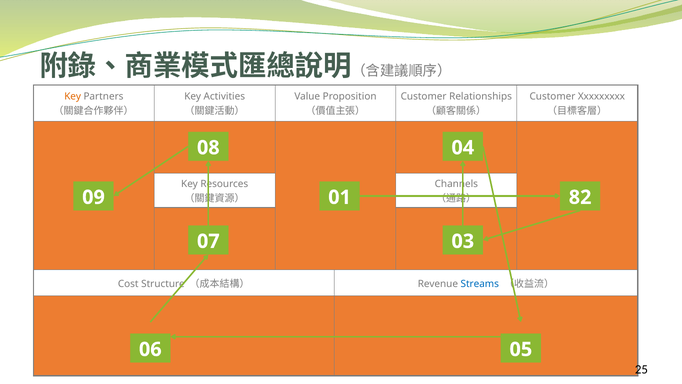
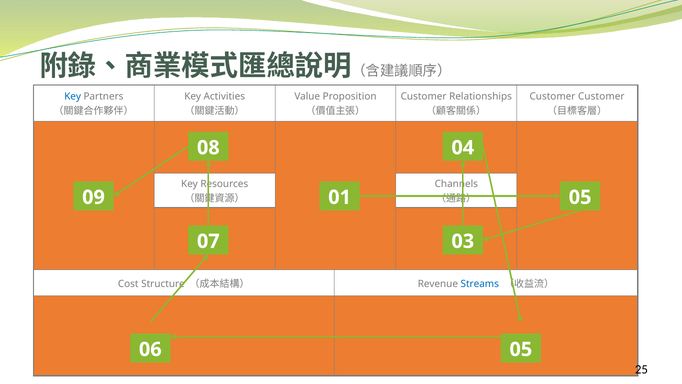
Key colour: orange -> blue (73, 96)
Customer Xxxxxxxxx: Xxxxxxxxx -> Customer (601, 96)
01 82: 82 -> 05 (580, 197)
